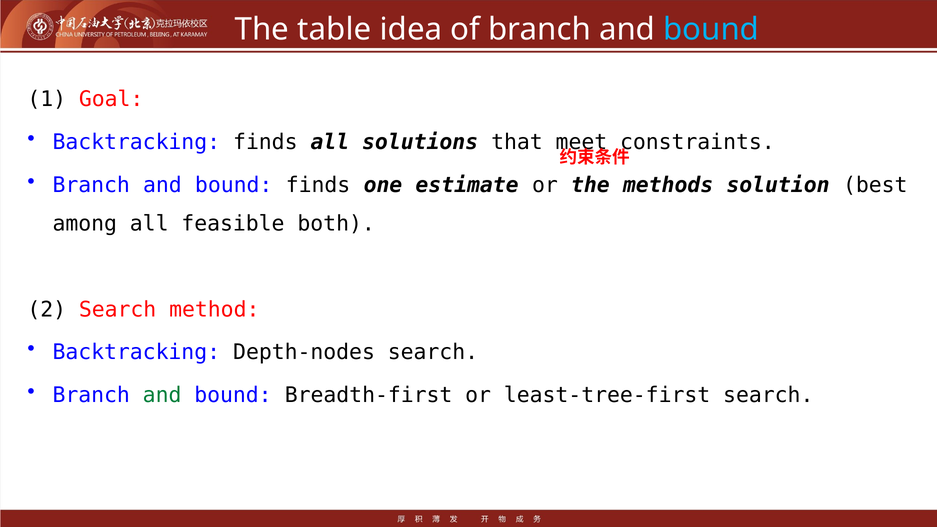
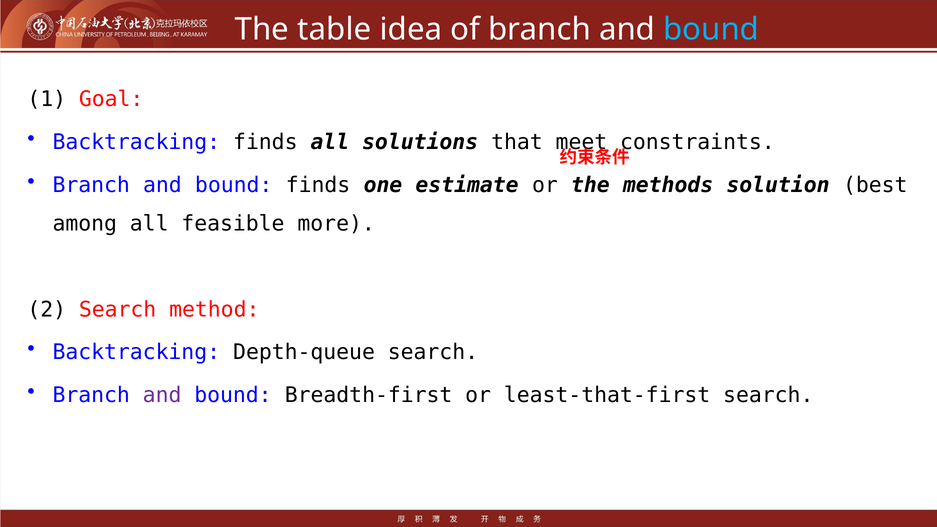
both: both -> more (336, 224)
Depth-nodes: Depth-nodes -> Depth-queue (304, 352)
and colour: green -> purple (162, 395)
least-tree-first: least-tree-first -> least-that-first (607, 395)
